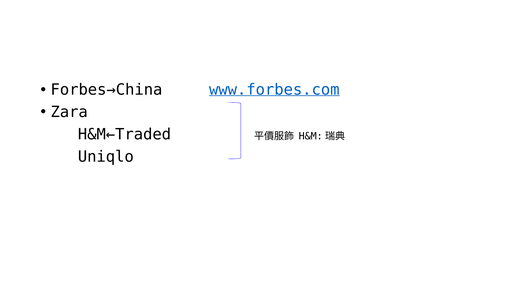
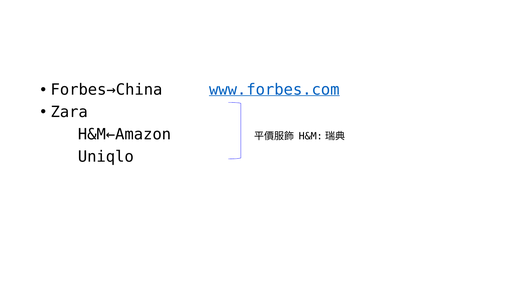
H&M←Traded: H&M←Traded -> H&M←Amazon (124, 135)
